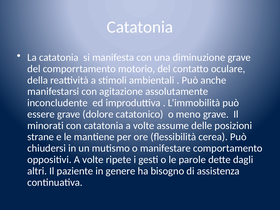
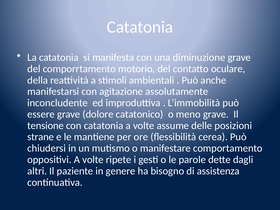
minorati: minorati -> tensione (46, 126)
